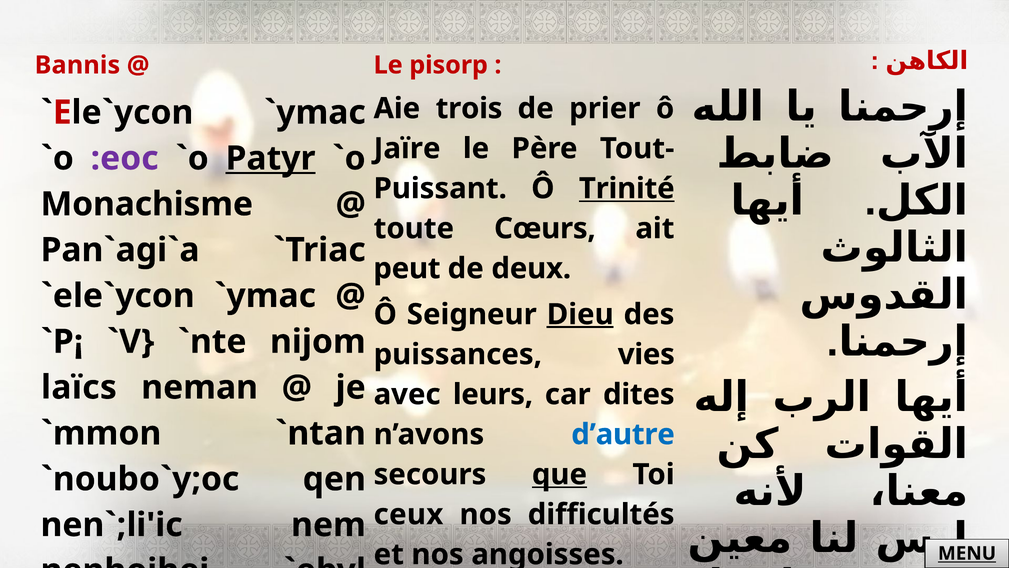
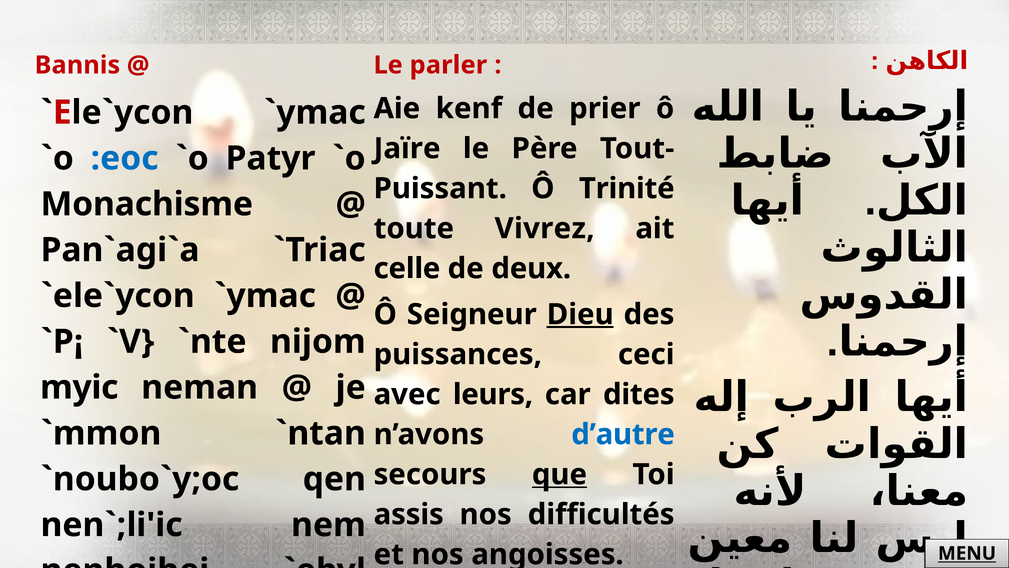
pisorp: pisorp -> parler (448, 65)
trois: trois -> kenf (469, 108)
:eoc colour: purple -> blue (125, 158)
Patyr underline: present -> none (271, 158)
Trinité underline: present -> none (627, 188)
Cœurs: Cœurs -> Vivrez (545, 228)
peut: peut -> celle (407, 268)
vies: vies -> ceci (646, 354)
laïcs: laïcs -> myic (79, 387)
ceux: ceux -> assis (409, 514)
